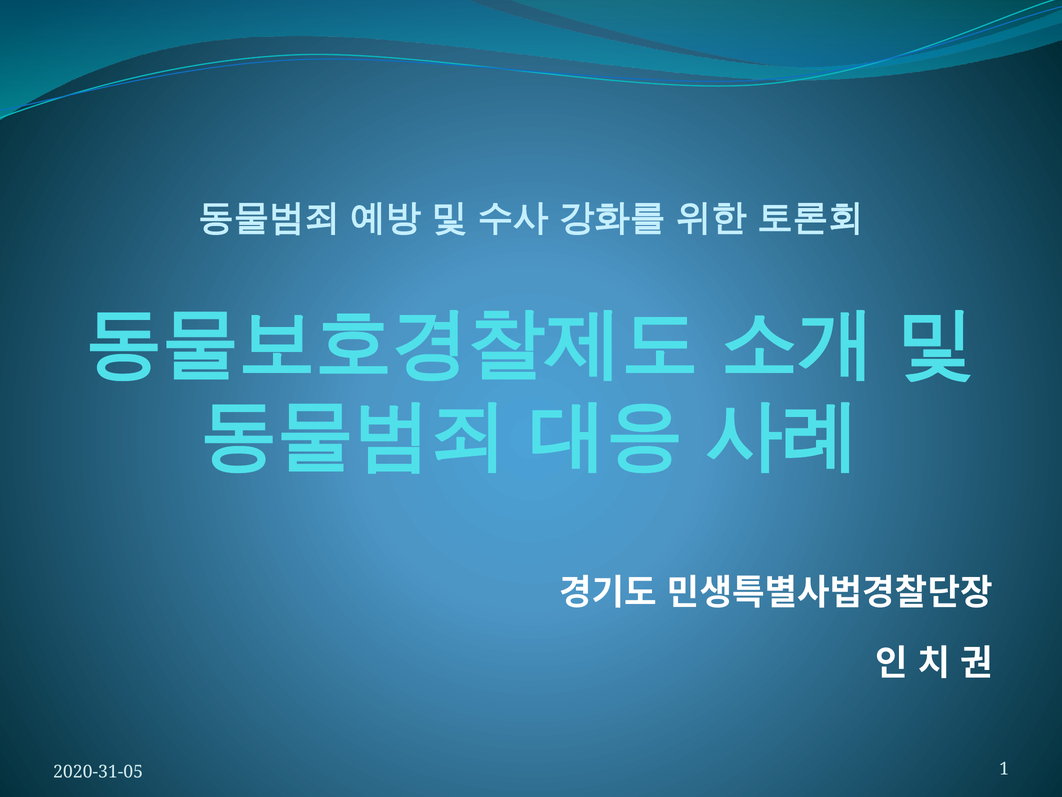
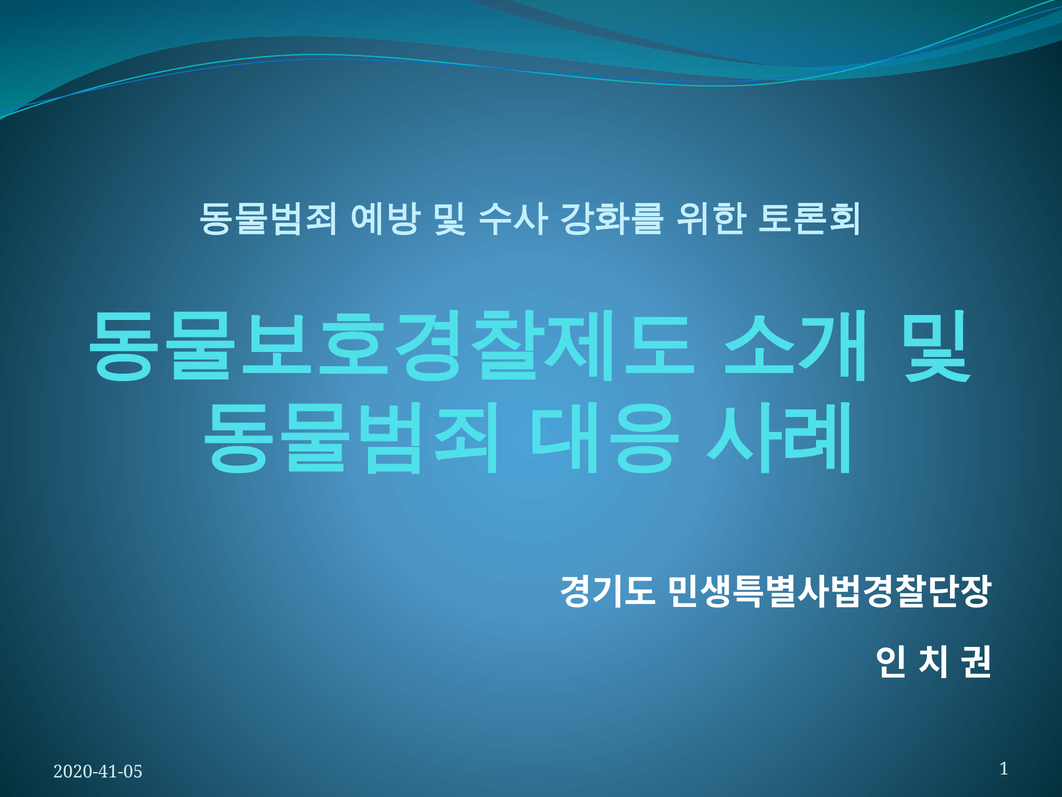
2020-31-05: 2020-31-05 -> 2020-41-05 (98, 771)
